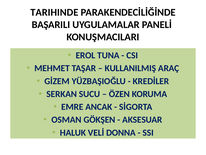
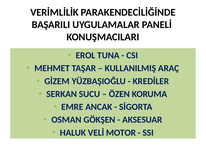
TARIHINDE: TARIHINDE -> VERİMLİLİK (54, 12)
DONNA: DONNA -> MOTOR (121, 132)
